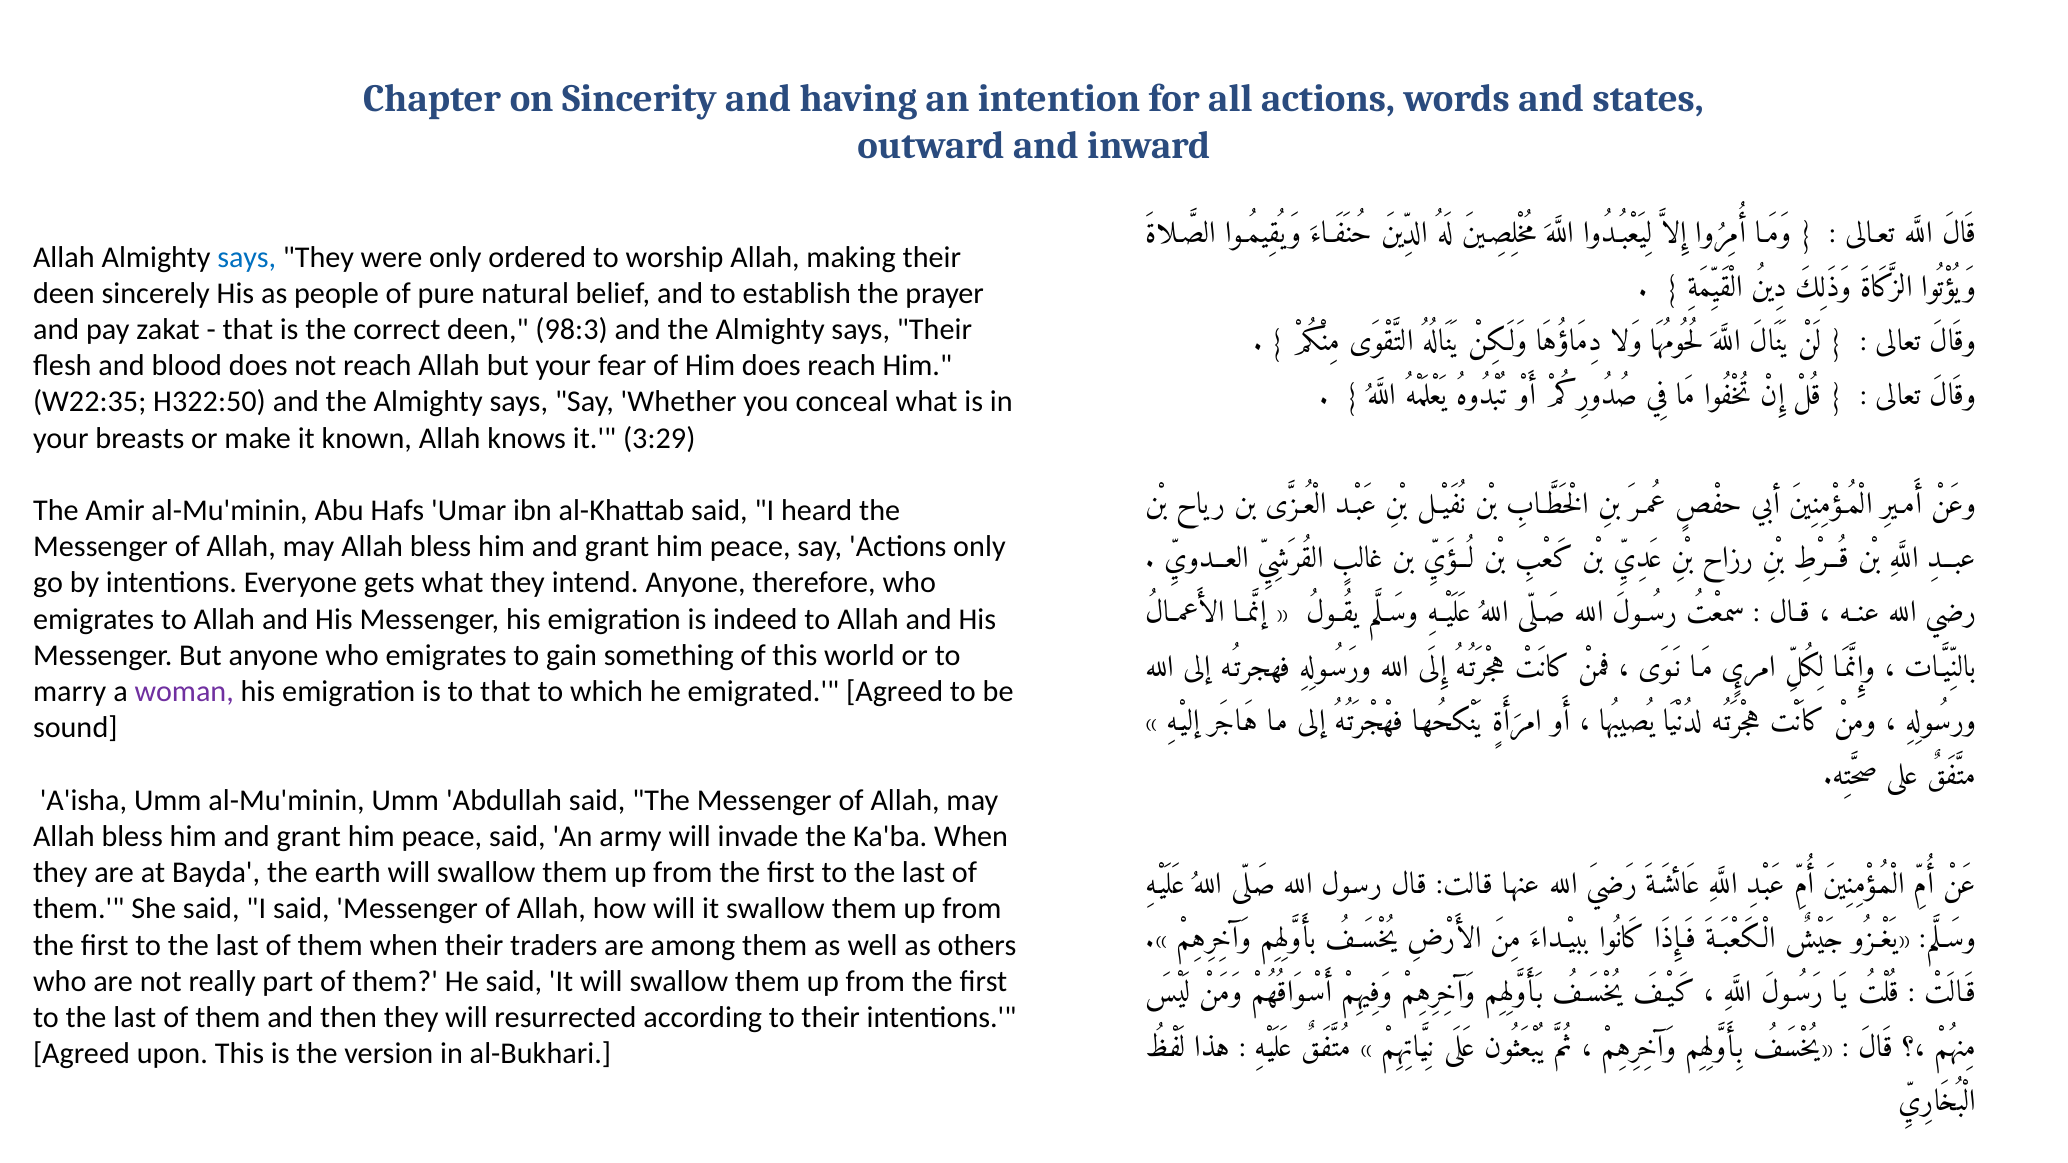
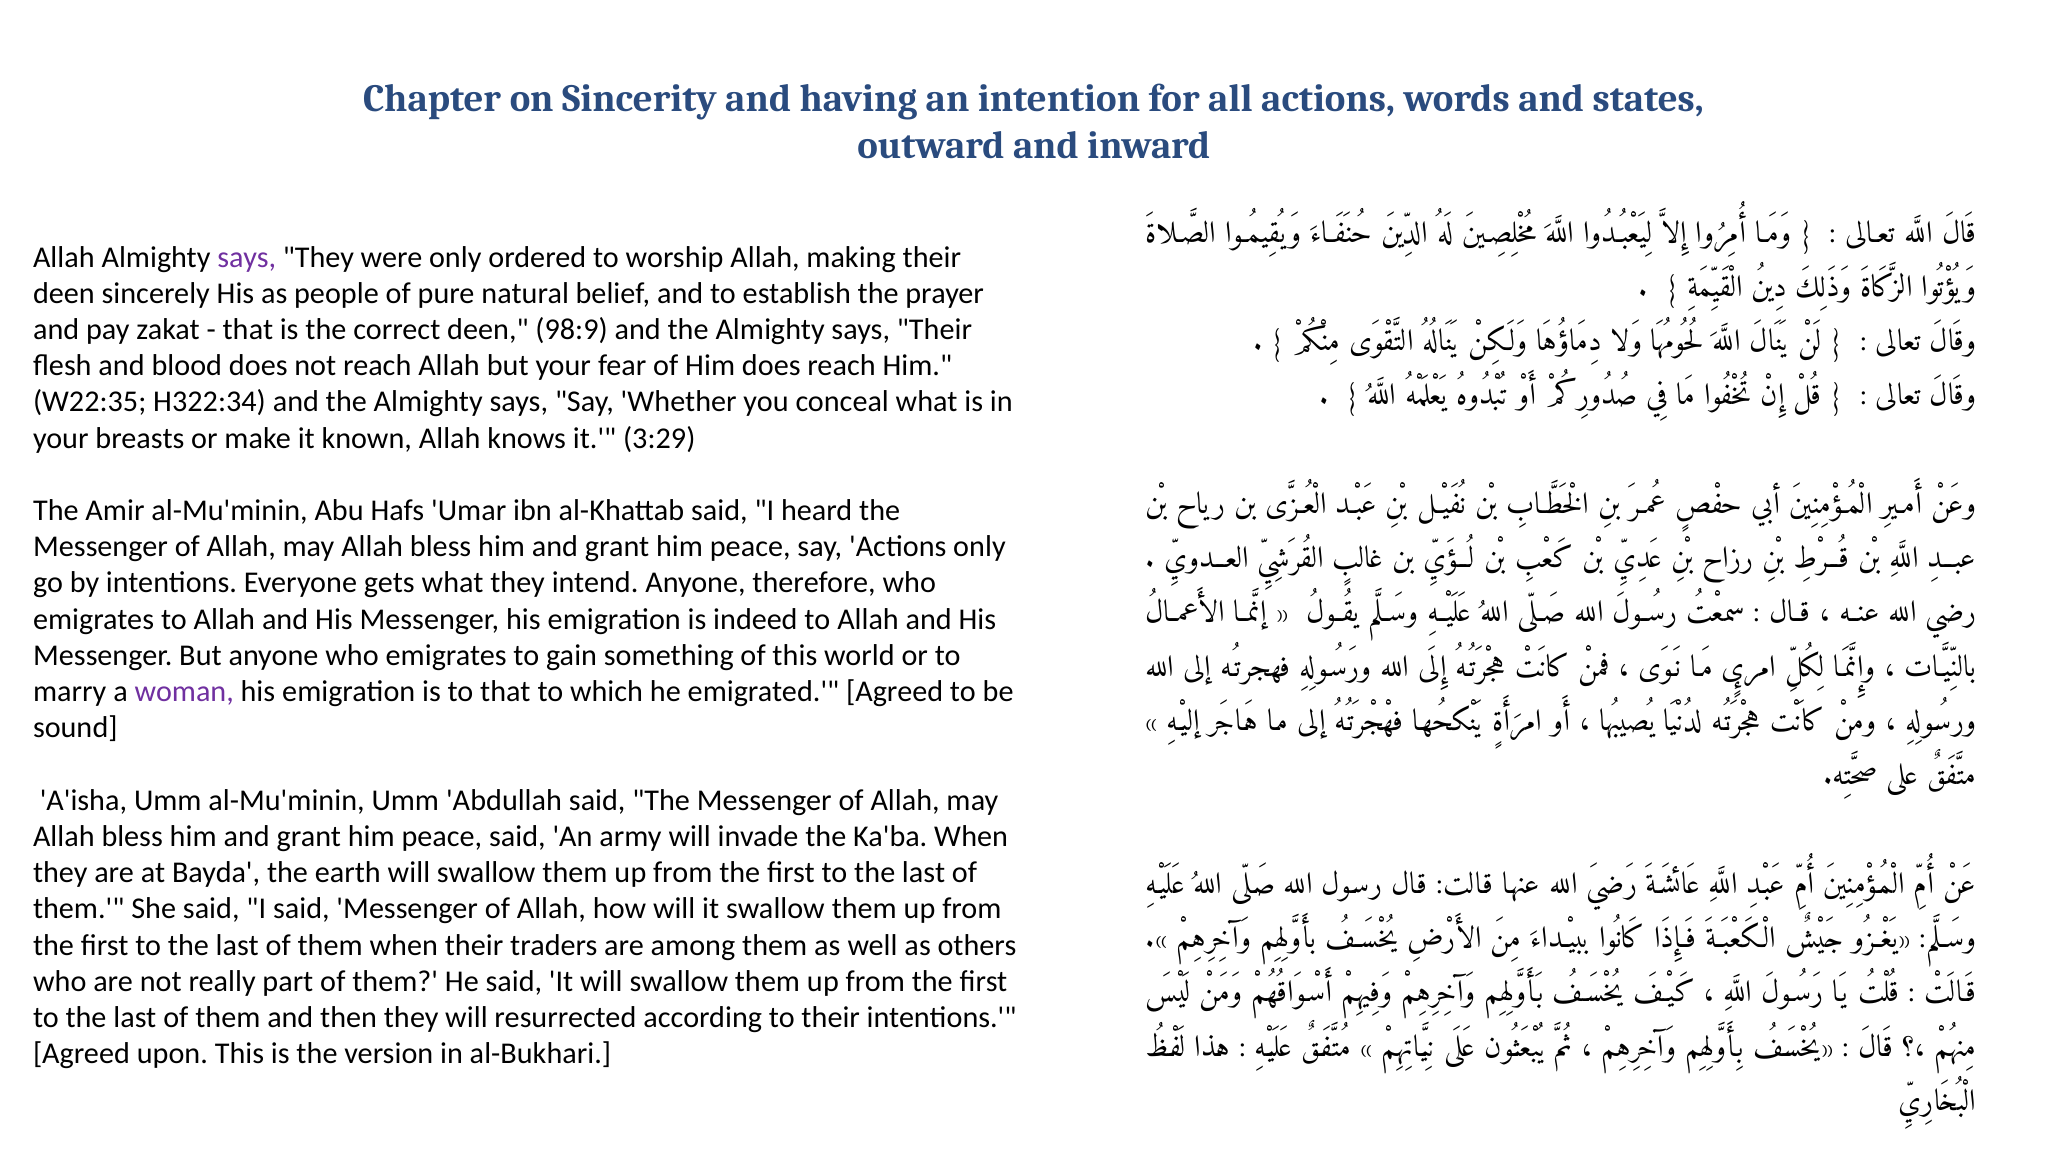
says colour: blue -> purple (247, 257)
98:3: 98:3 -> 98:9 (572, 330)
H322:50: H322:50 -> H322:34 (210, 402)
